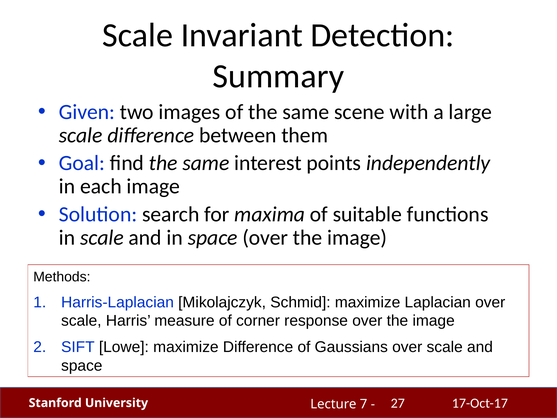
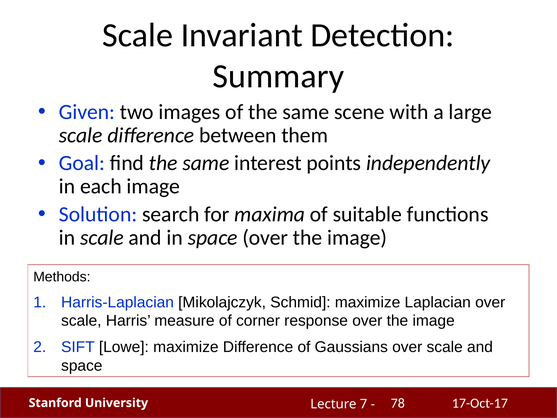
27: 27 -> 78 (398, 403)
